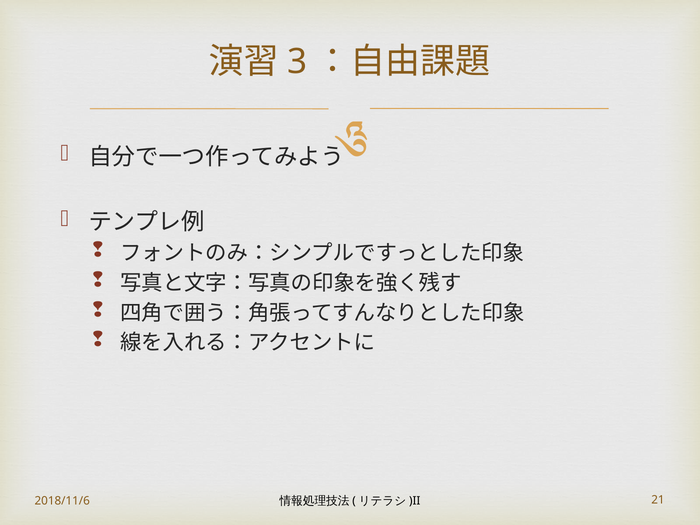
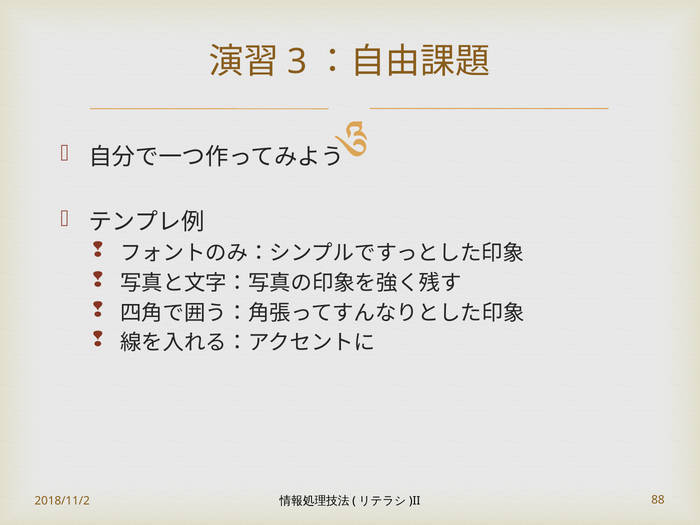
2018/11/6: 2018/11/6 -> 2018/11/2 (62, 501)
21: 21 -> 88 (658, 500)
